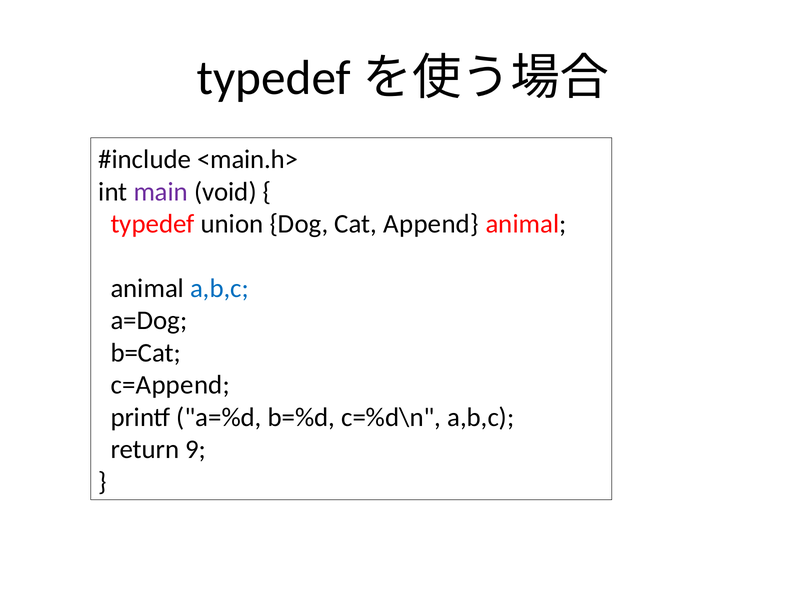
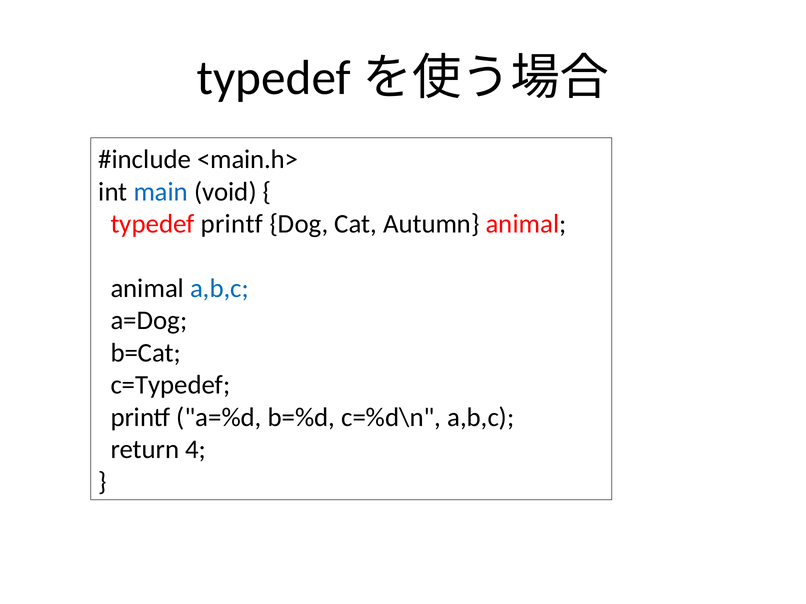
main colour: purple -> blue (161, 192)
typedef union: union -> printf (232, 224)
Append: Append -> Autumn (431, 224)
c=Append: c=Append -> c=Typedef (170, 385)
9: 9 -> 4 (196, 450)
